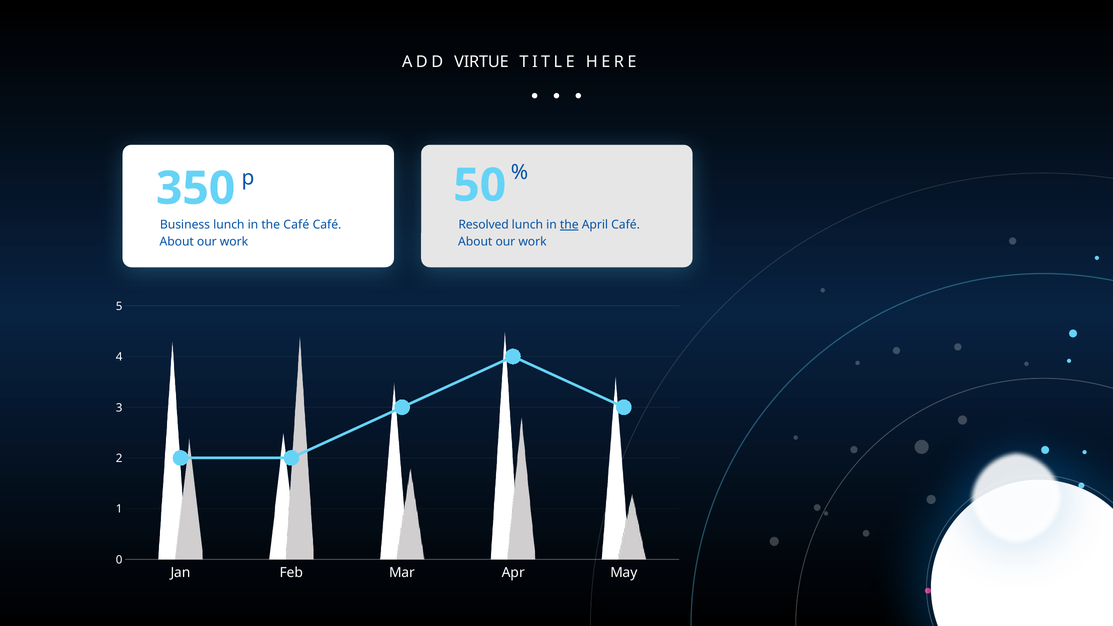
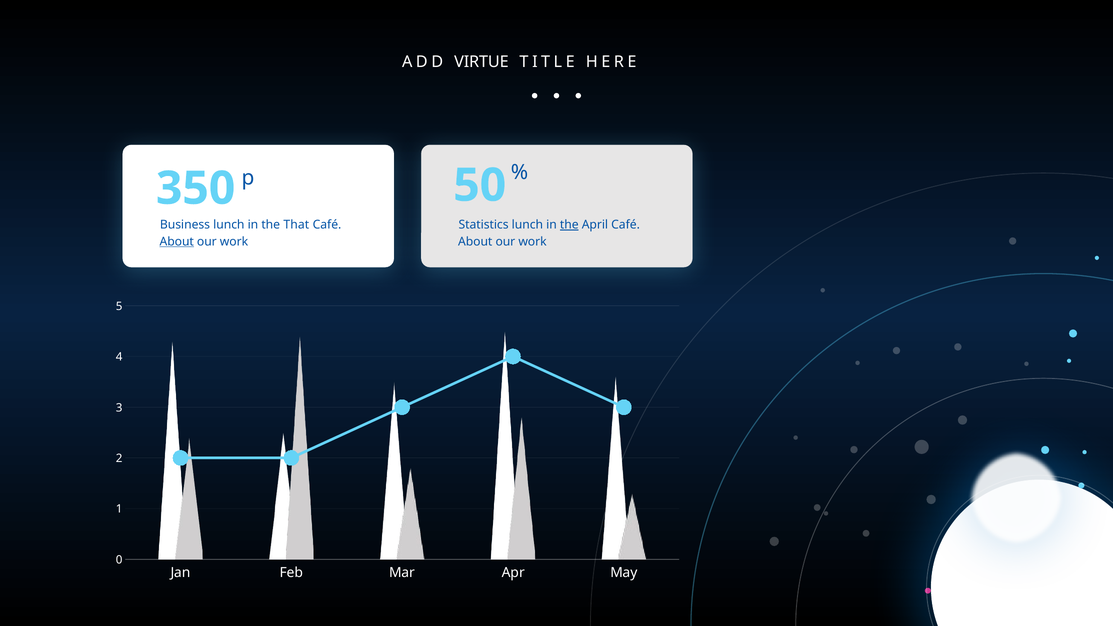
the Café: Café -> That (296, 225)
Resolved: Resolved -> Statistics (484, 225)
About underline: none -> present (177, 242)
